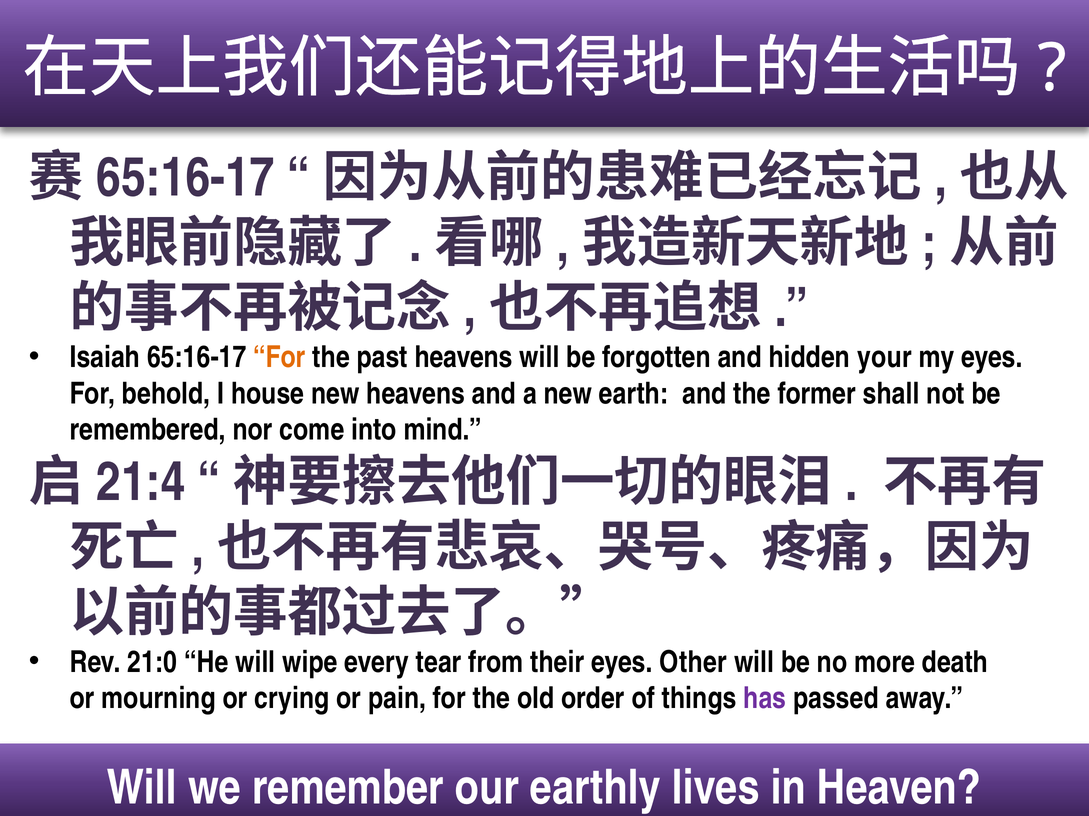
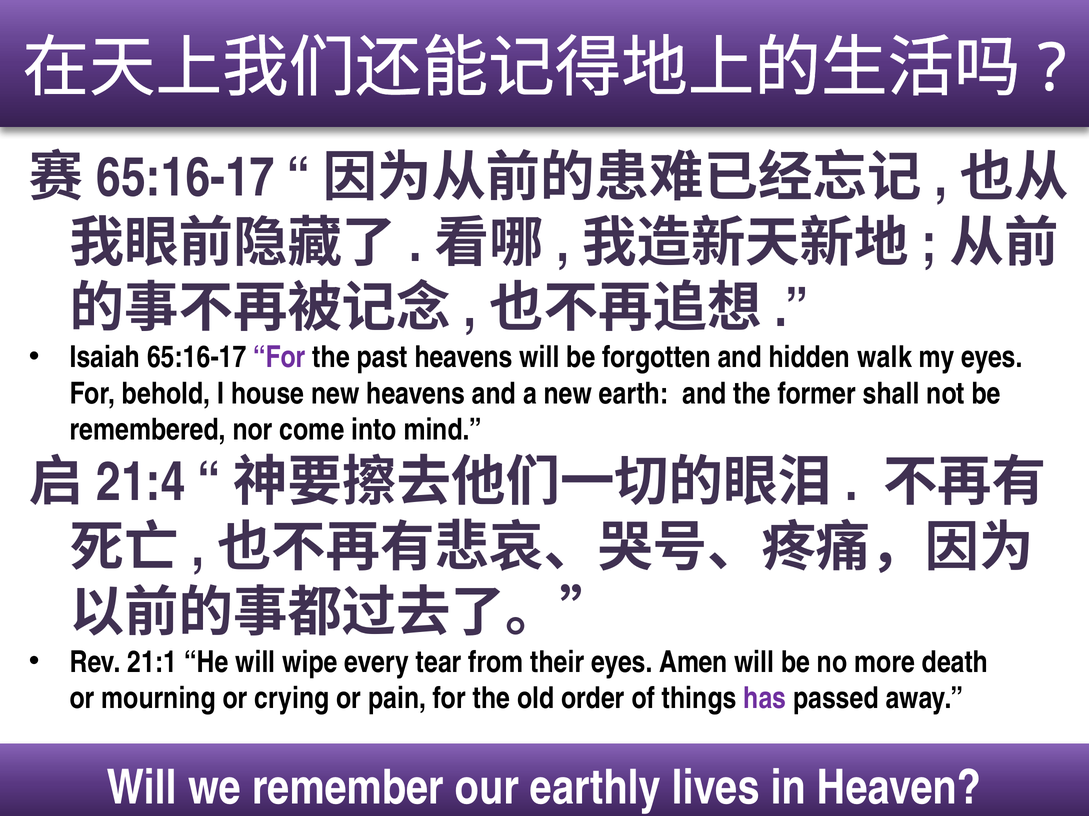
For colour: orange -> purple (279, 358)
your: your -> walk (884, 358)
21:0: 21:0 -> 21:1 (152, 663)
Other: Other -> Amen (693, 663)
